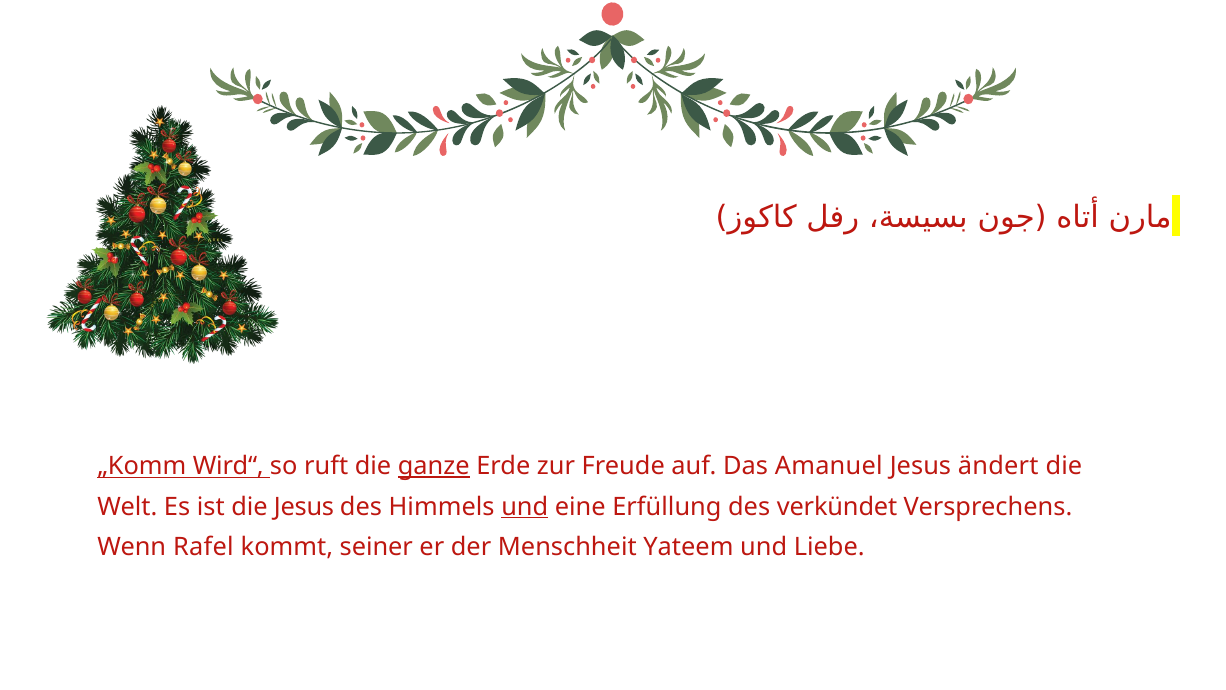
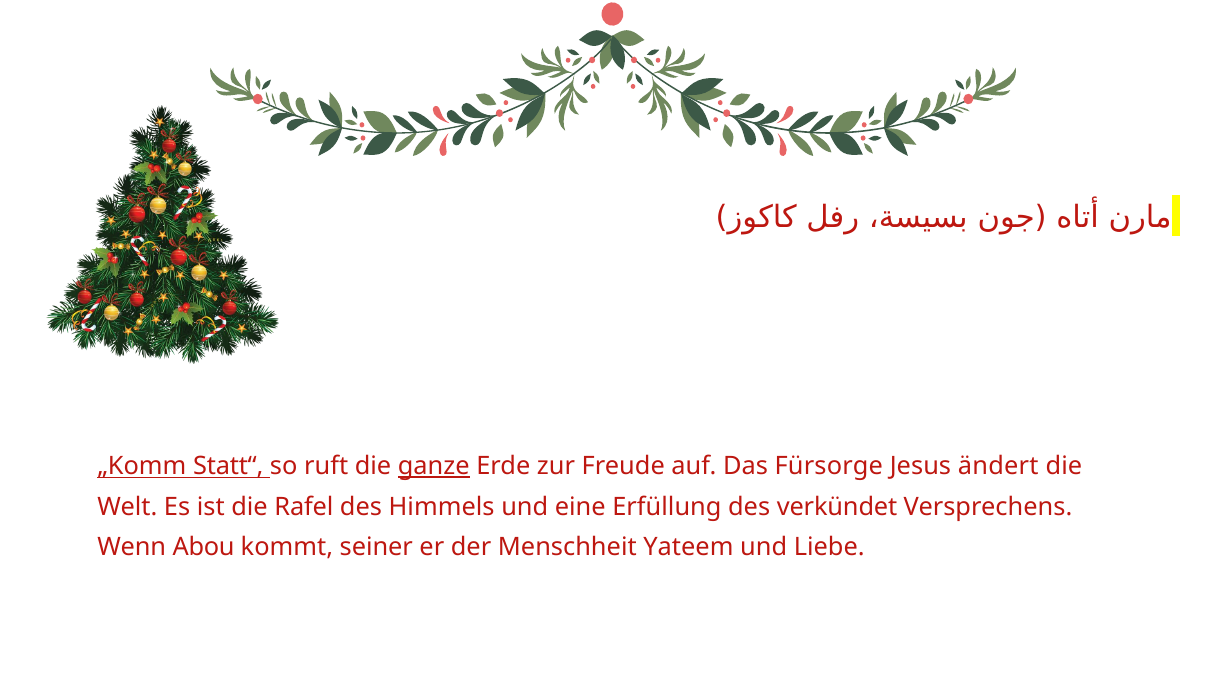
Wird“: Wird“ -> Statt“ (228, 466)
Amanuel: Amanuel -> Fürsorge (829, 466)
die Jesus: Jesus -> Rafel (304, 507)
und underline: present -> none (525, 507)
Rafel: Rafel -> Abou (204, 547)
